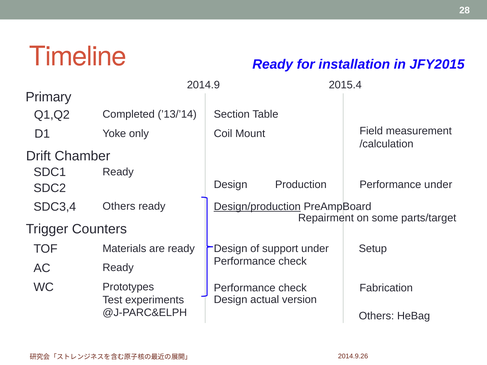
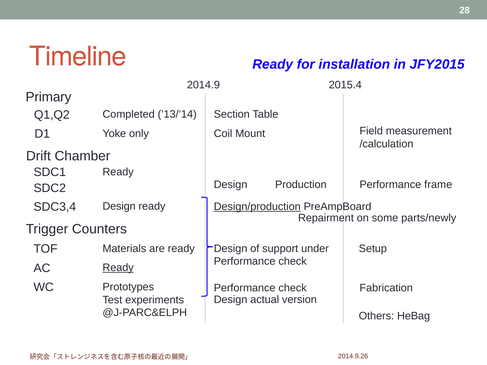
Performance under: under -> frame (438, 185)
Others: Others -> Design (119, 206)
parts/target: parts/target -> parts/newly (429, 218)
Ready underline: none -> present (118, 268)
